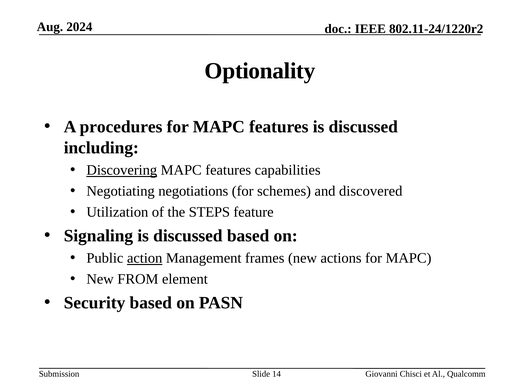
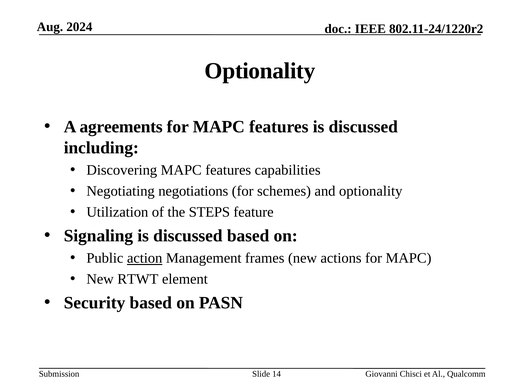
procedures: procedures -> agreements (121, 127)
Discovering underline: present -> none (122, 170)
and discovered: discovered -> optionality (371, 191)
FROM: FROM -> RTWT (138, 279)
